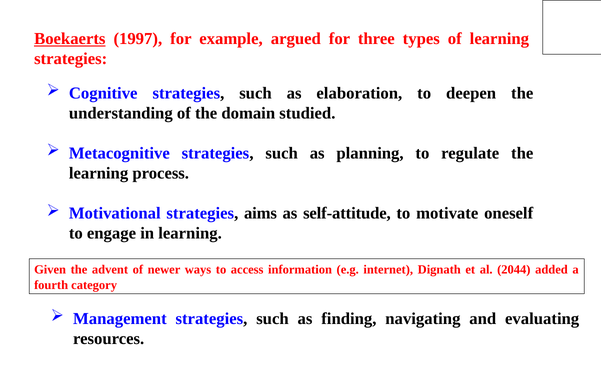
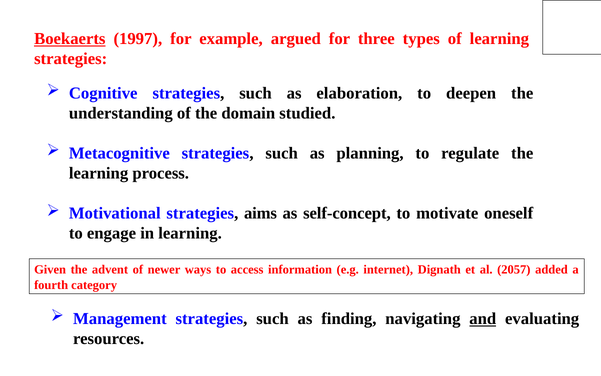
self-attitude: self-attitude -> self-concept (347, 213)
2044: 2044 -> 2057 (514, 270)
and underline: none -> present (483, 318)
